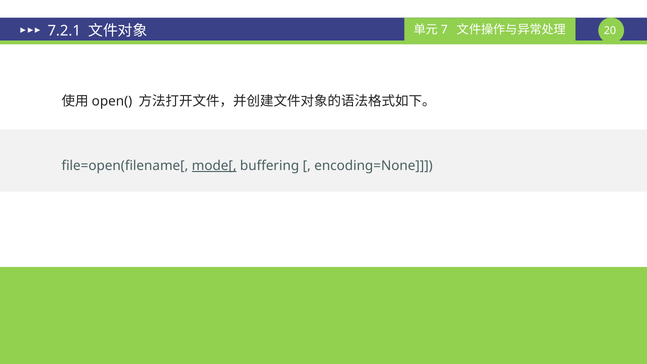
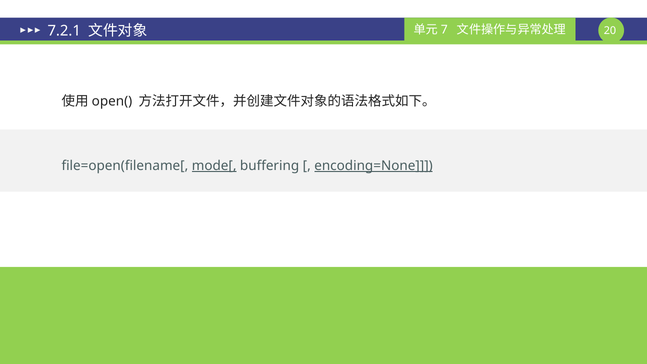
encoding=None underline: none -> present (374, 166)
